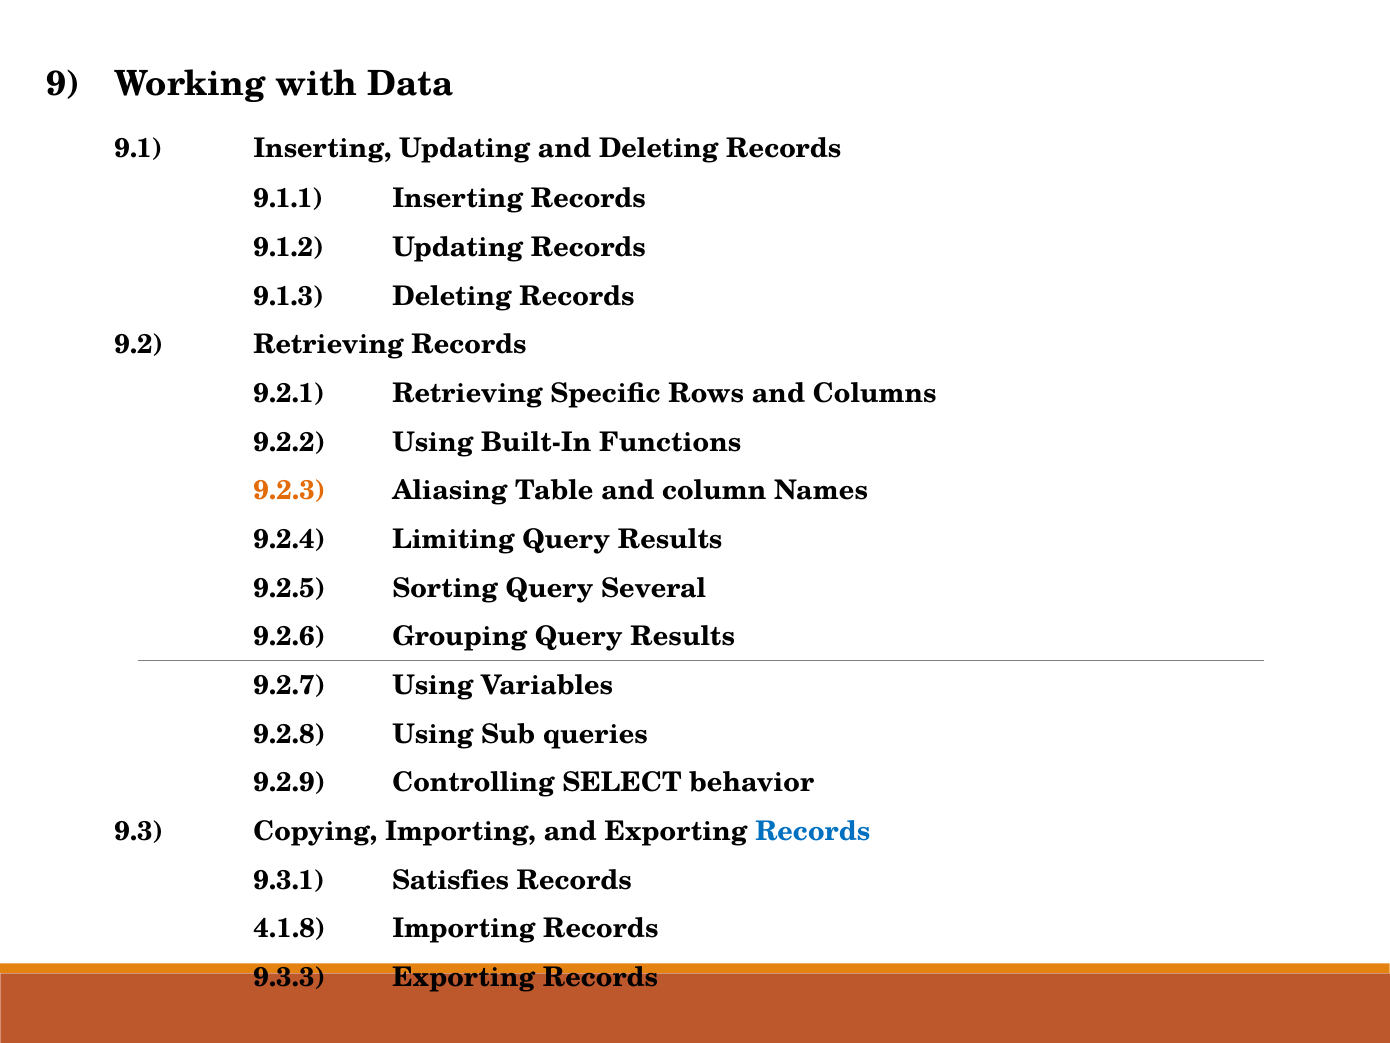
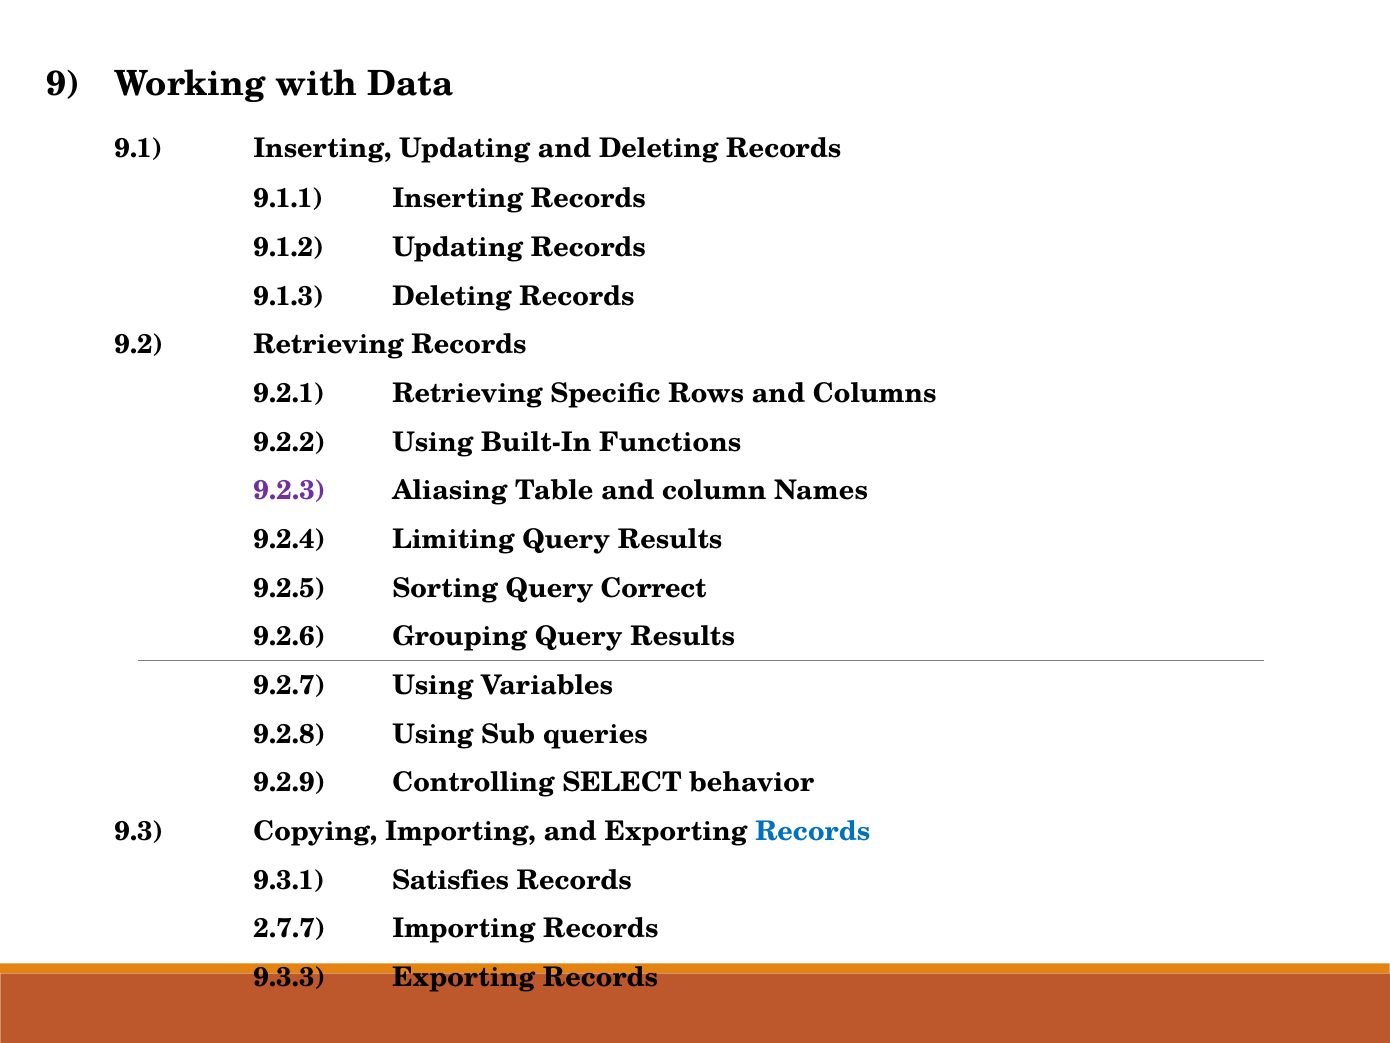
9.2.3 colour: orange -> purple (289, 491)
Several: Several -> Correct (654, 588)
4.1.8: 4.1.8 -> 2.7.7 (289, 929)
